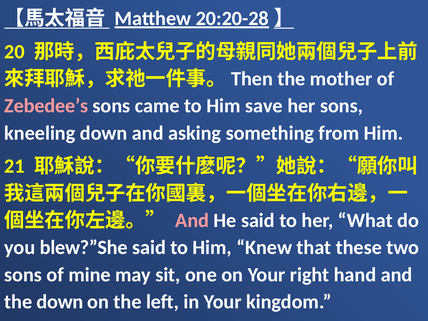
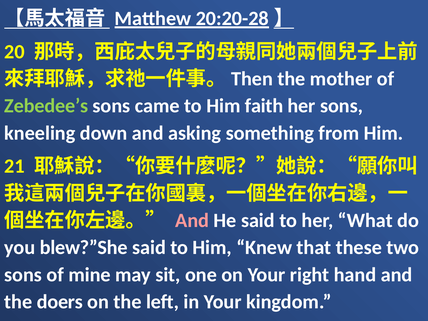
Zebedee’s colour: pink -> light green (46, 106)
save: save -> faith (264, 106)
the down: down -> doers (60, 302)
